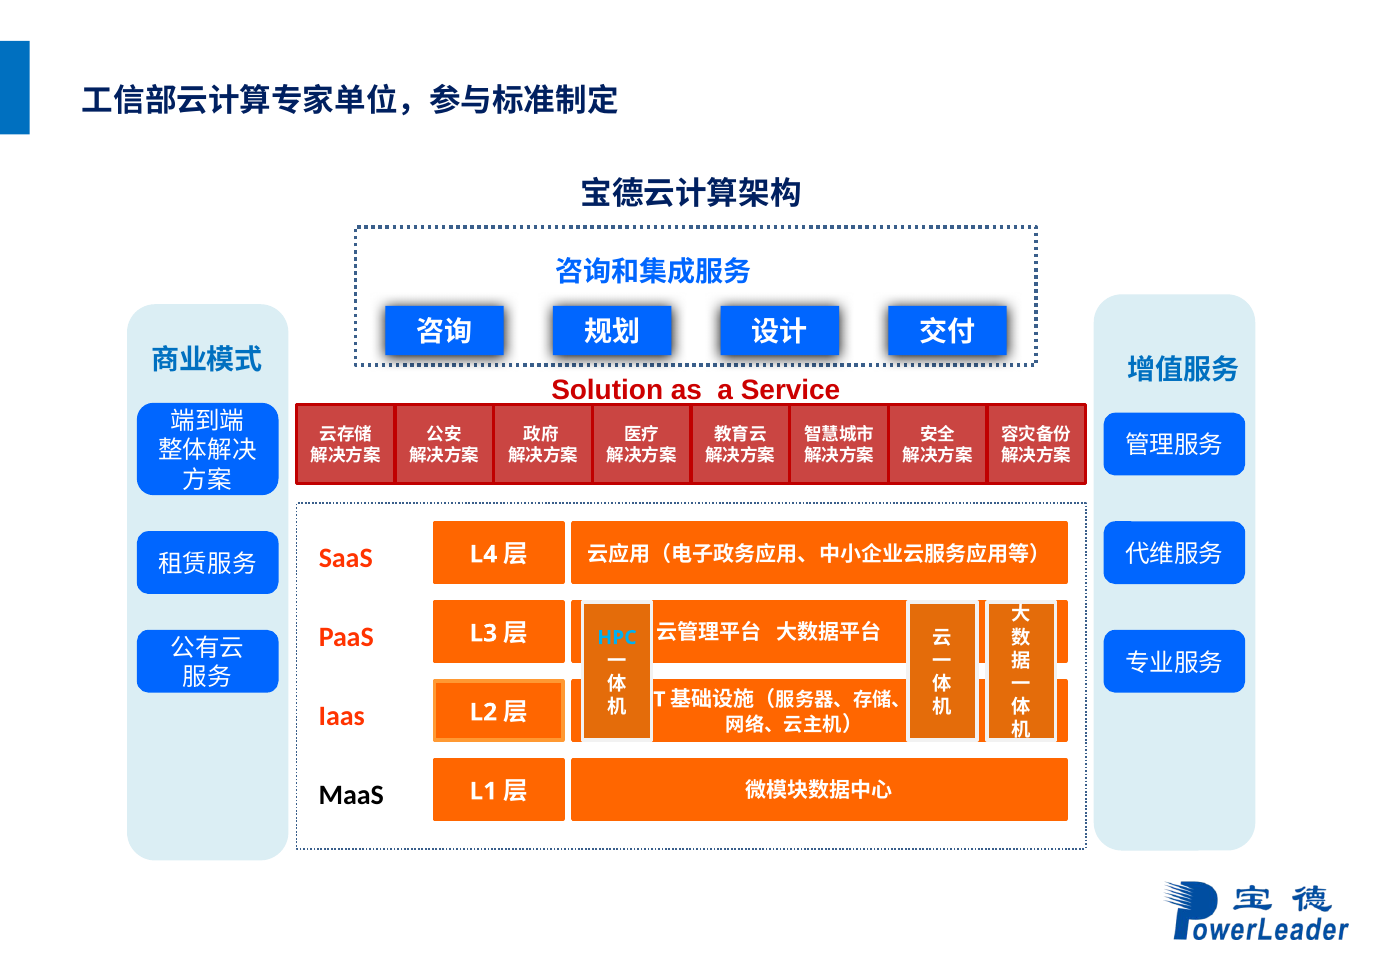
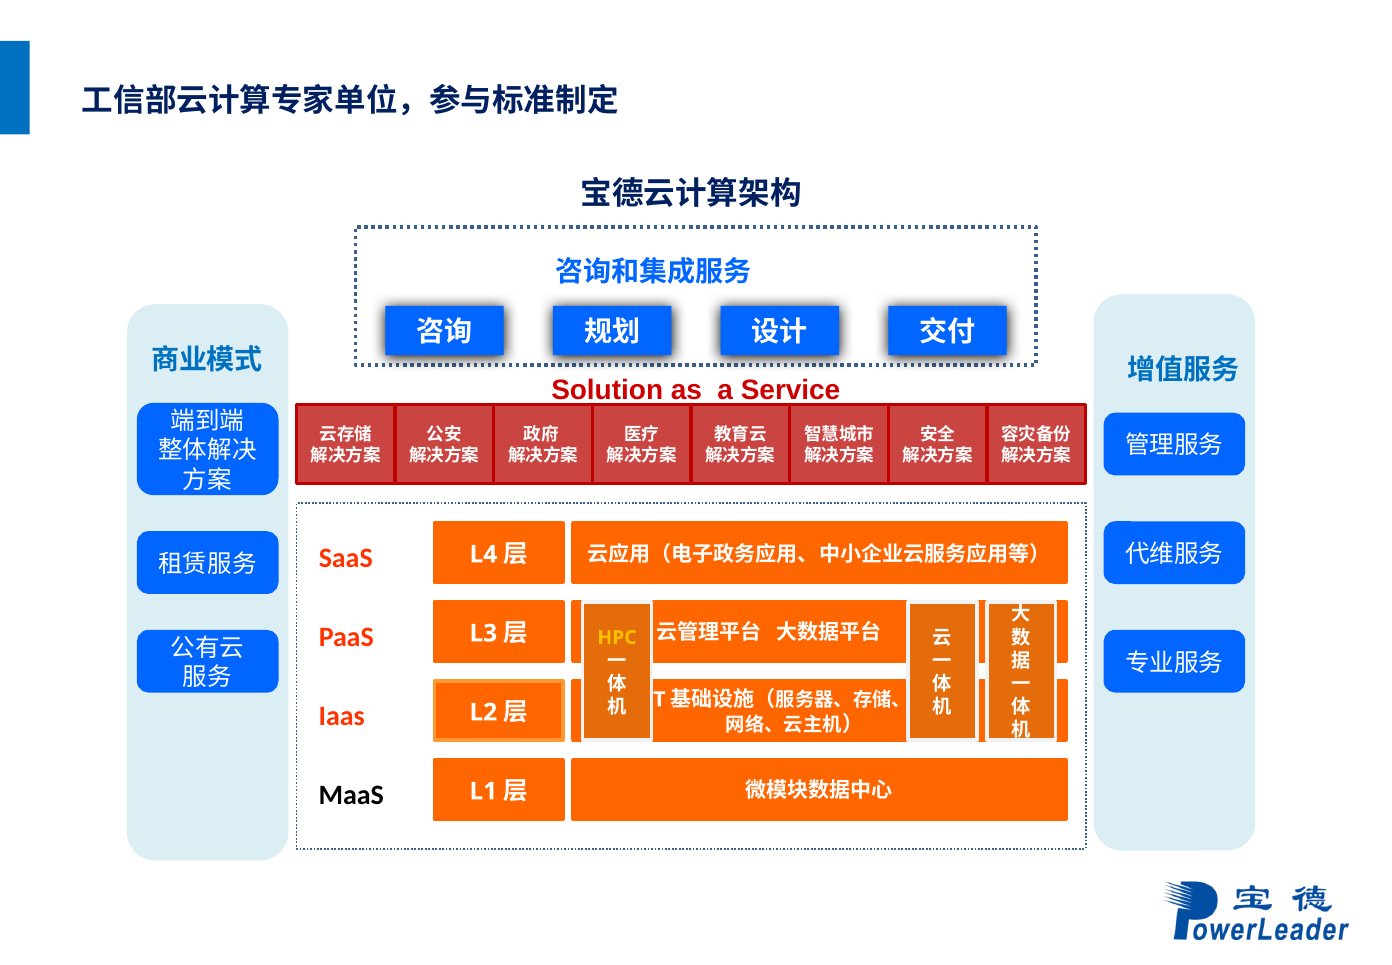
HPC colour: light blue -> yellow (617, 637)
